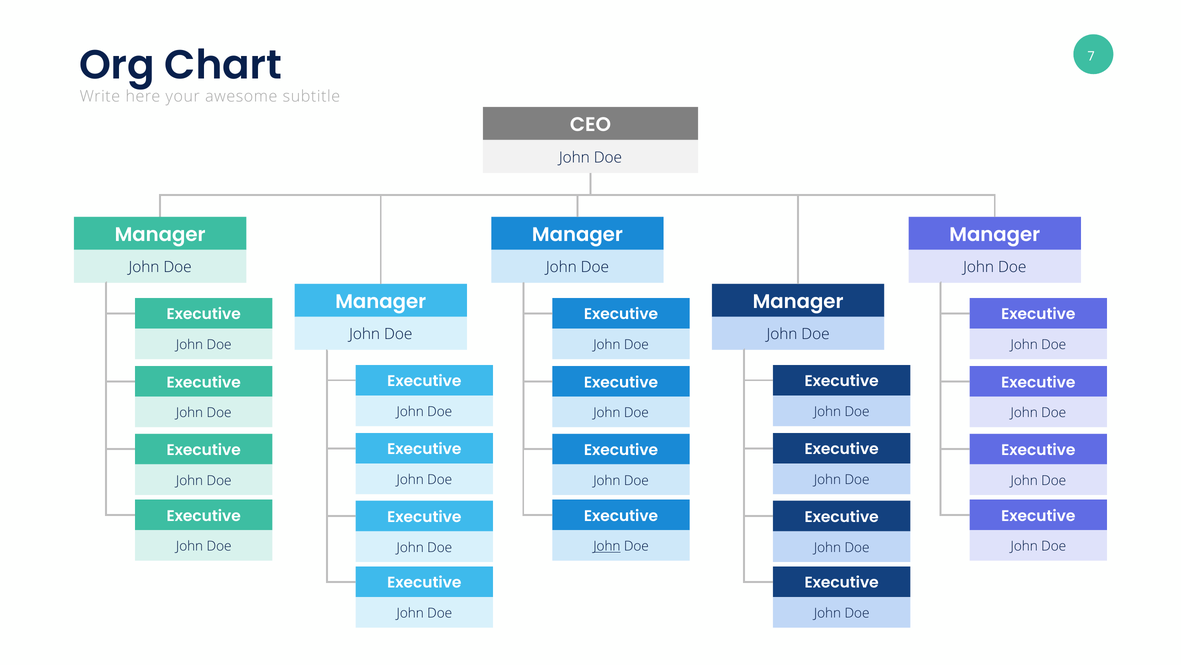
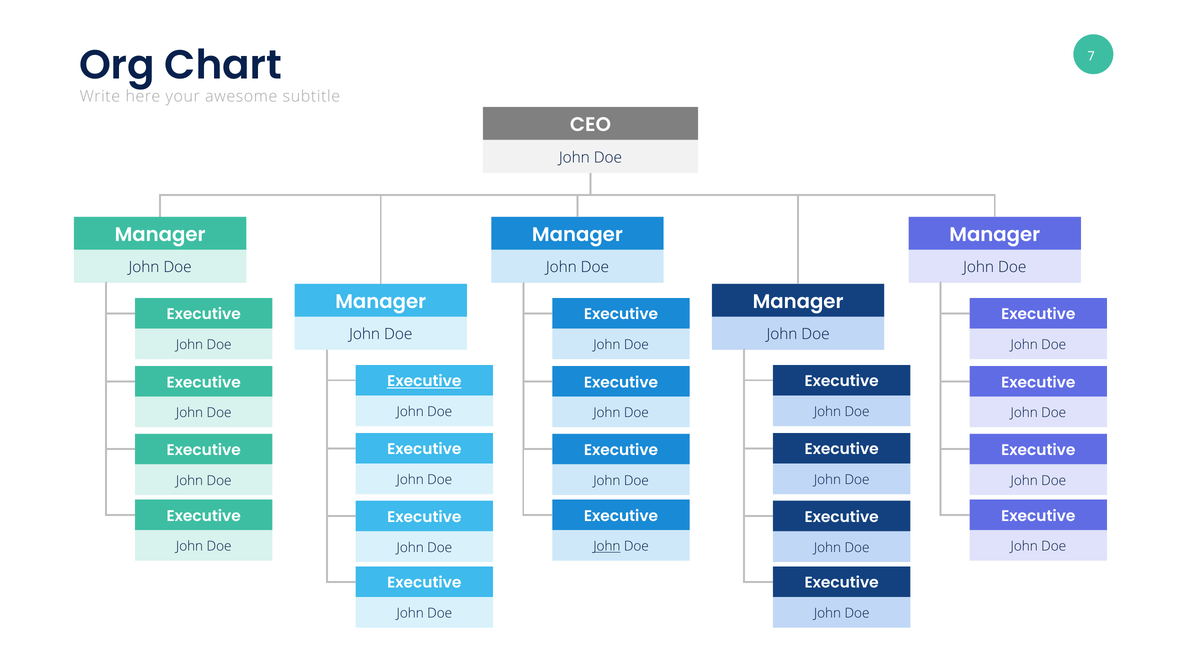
Executive underline: none -> present (424, 381)
